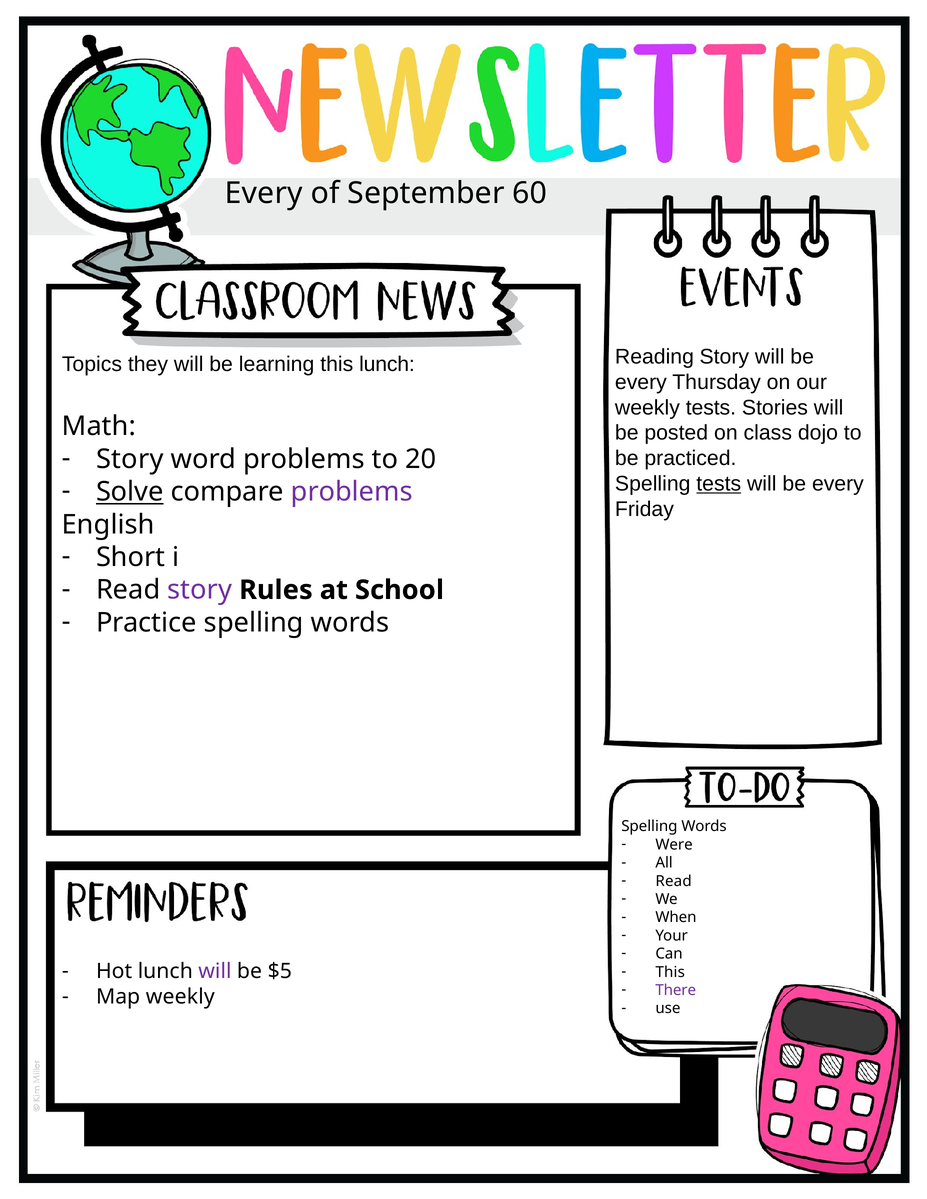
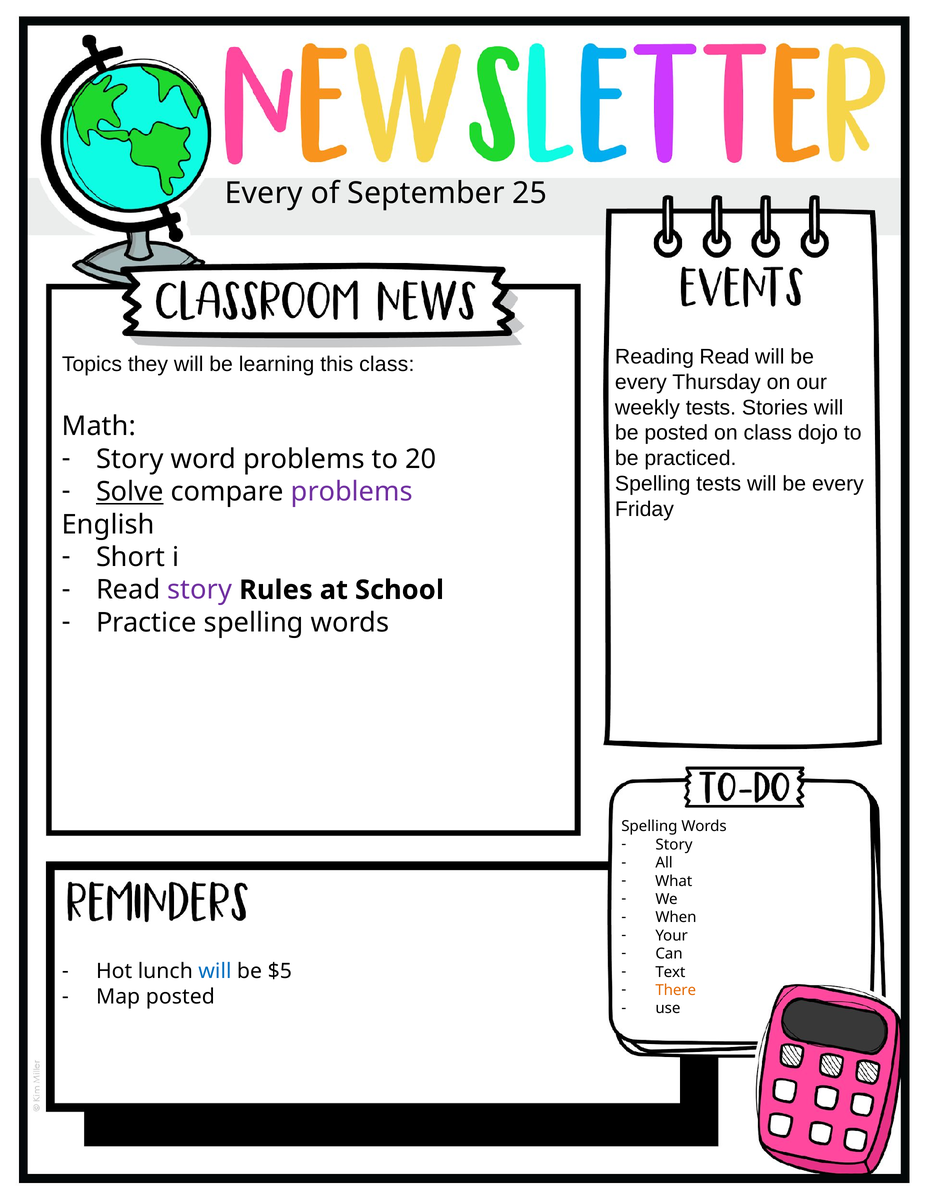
60: 60 -> 25 (530, 194)
Reading Story: Story -> Read (724, 357)
this lunch: lunch -> class (387, 364)
tests underline: present -> none (719, 484)
Were: Were -> Story (674, 845)
Read: Read -> What (674, 882)
This: This -> Text (670, 973)
will colour: purple -> blue (215, 972)
There colour: purple -> orange (676, 991)
Map weekly: weekly -> posted (180, 997)
